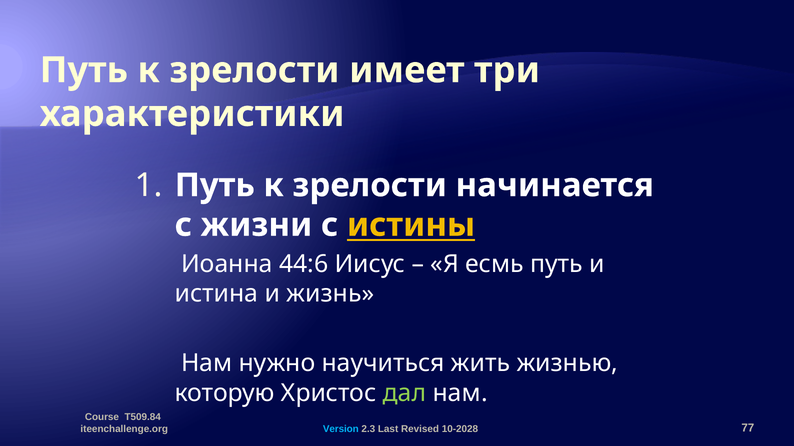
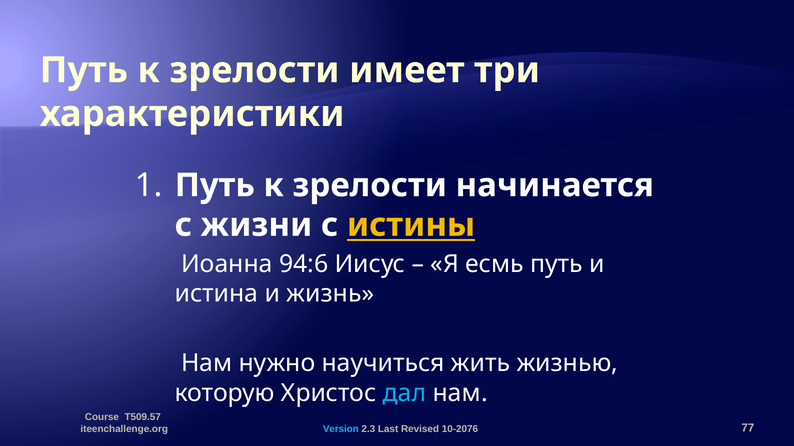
44:6: 44:6 -> 94:6 (304, 264)
дал colour: light green -> light blue (405, 393)
T509.84: T509.84 -> T509.57 (143, 418)
10-2028: 10-2028 -> 10-2076 (460, 430)
